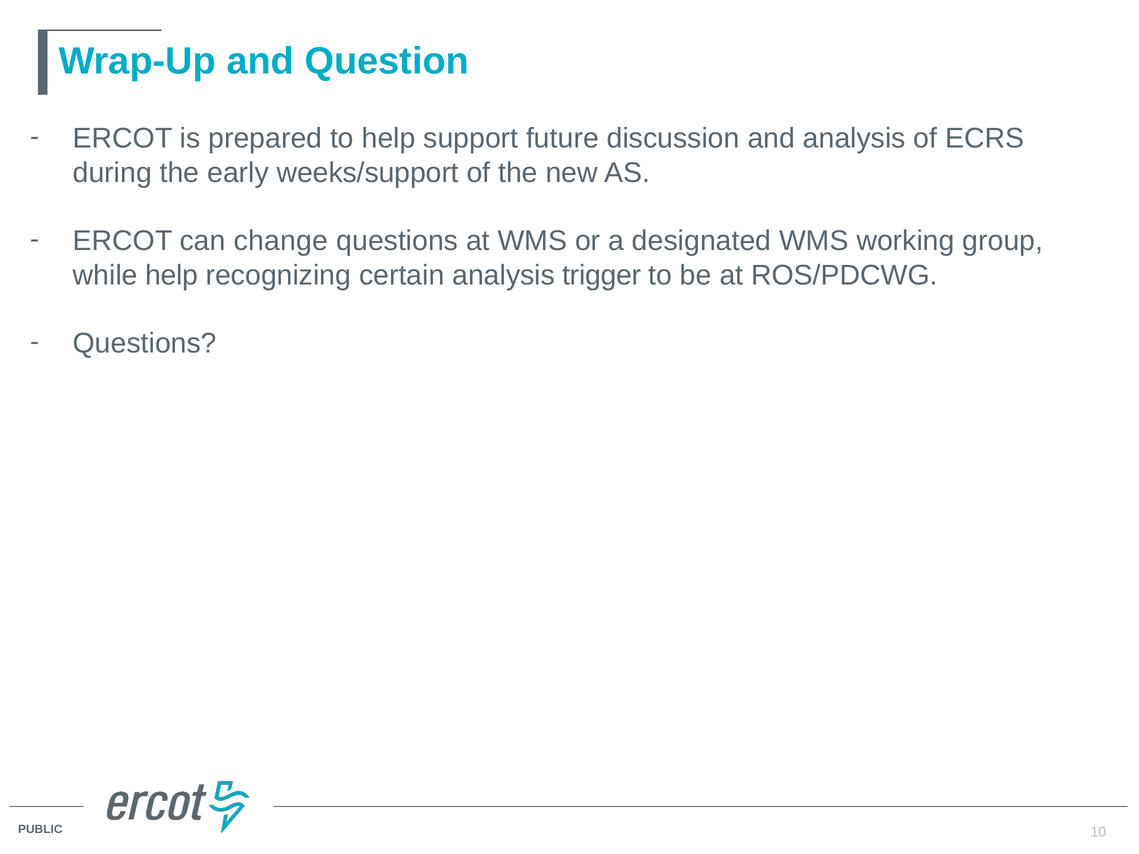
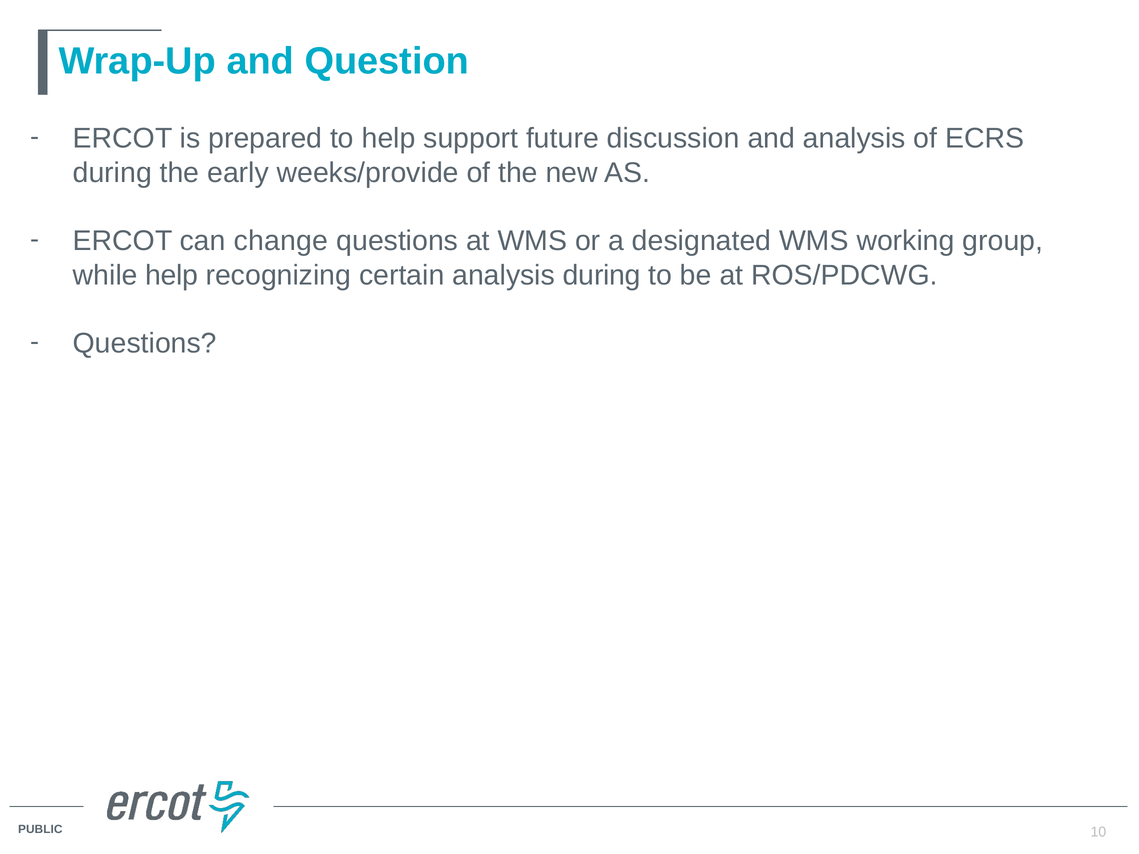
weeks/support: weeks/support -> weeks/provide (368, 173)
analysis trigger: trigger -> during (602, 275)
